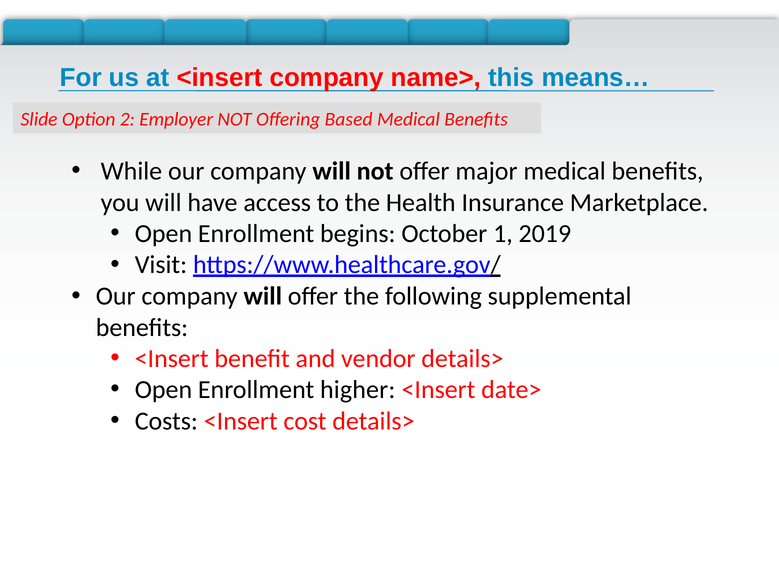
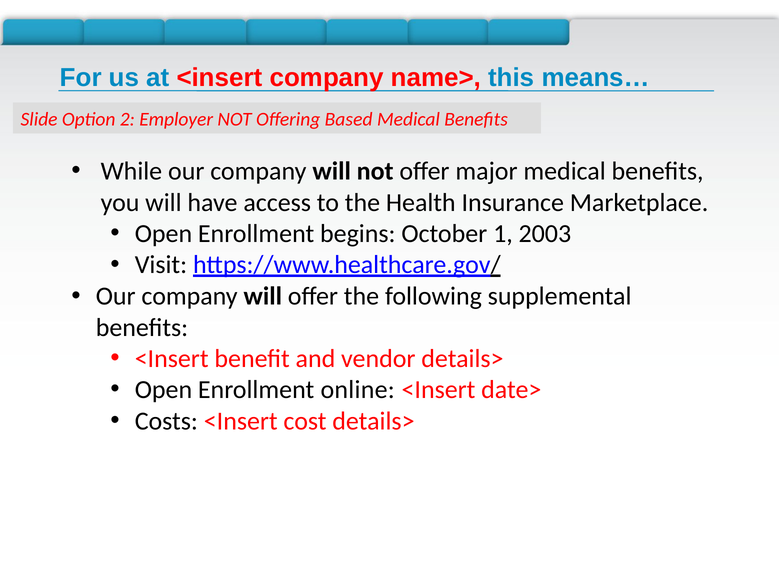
2019: 2019 -> 2003 (545, 234)
higher: higher -> online (358, 390)
